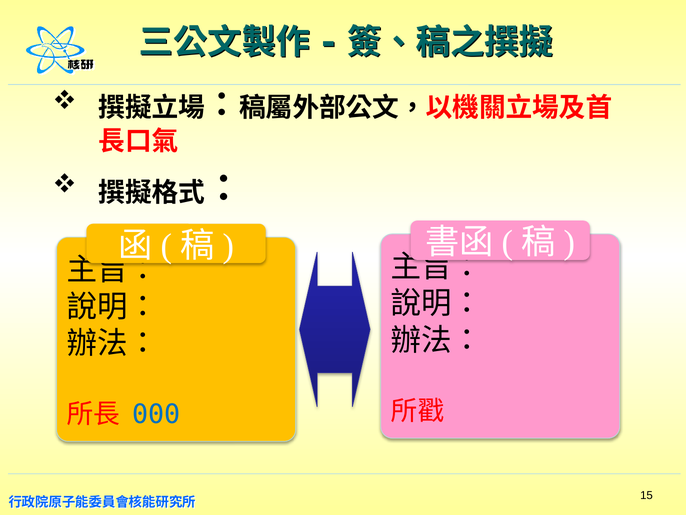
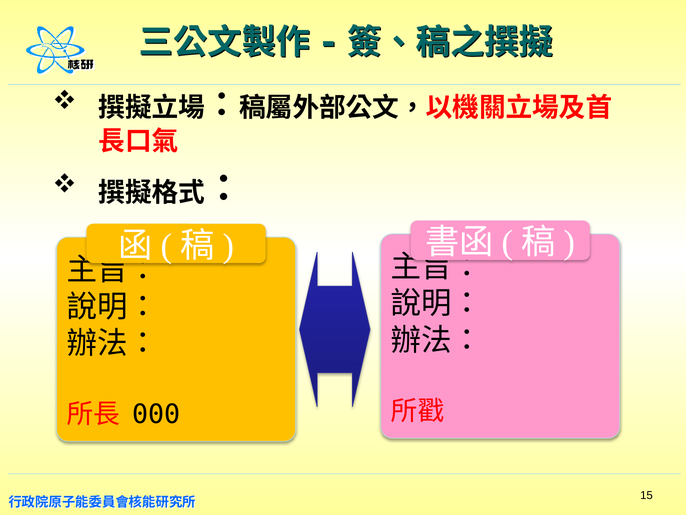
000 colour: blue -> black (156, 414)
